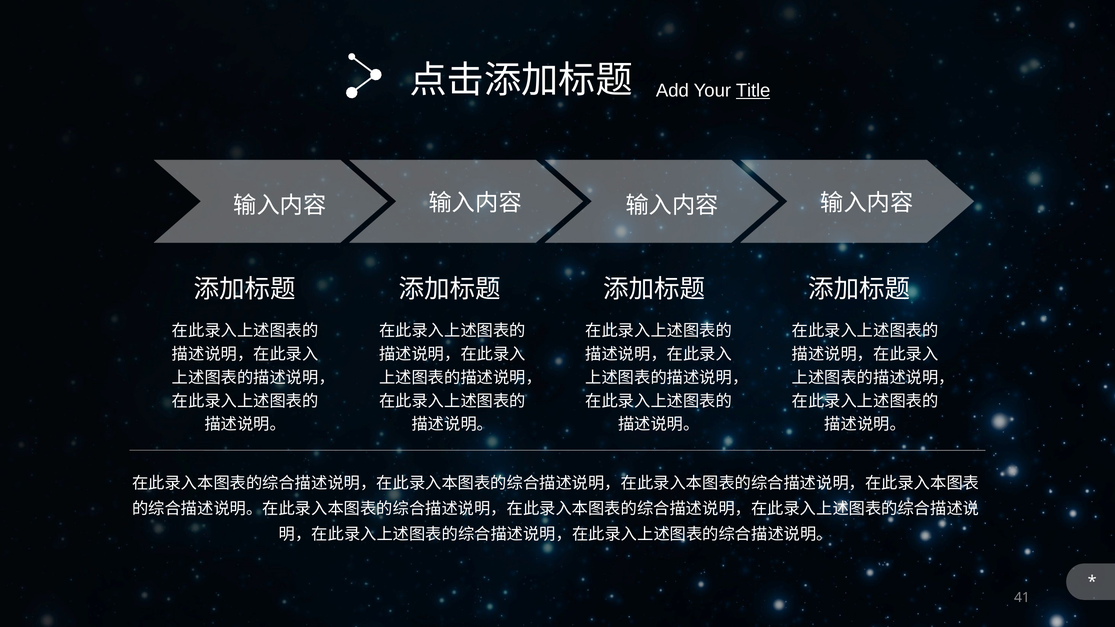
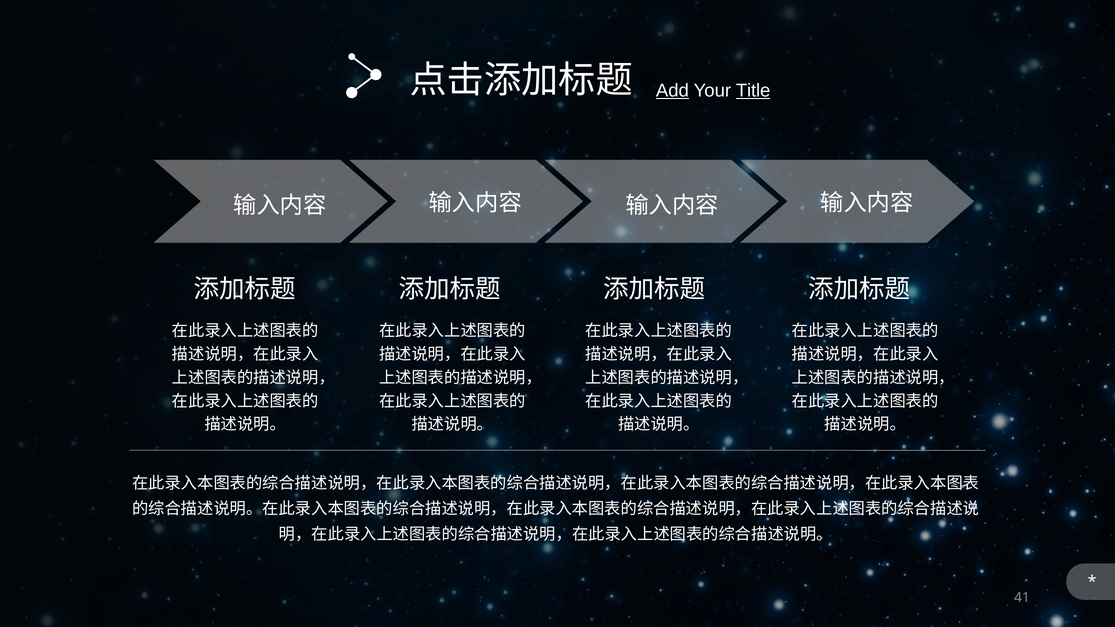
Add underline: none -> present (672, 91)
